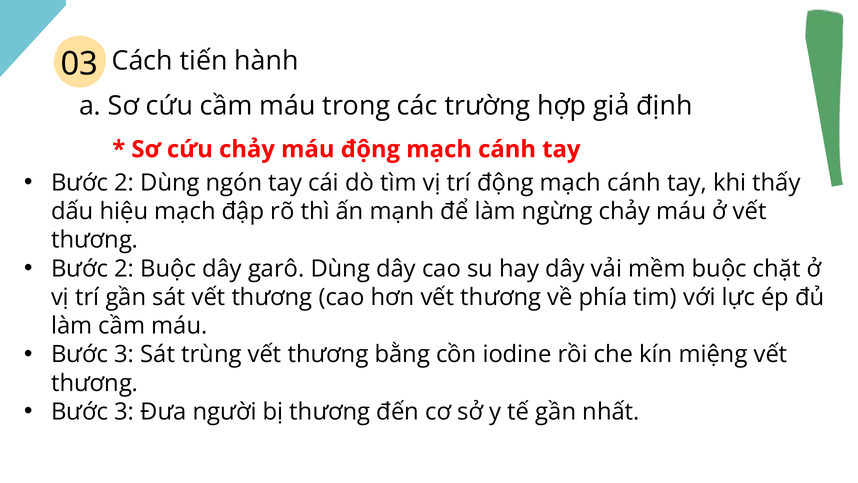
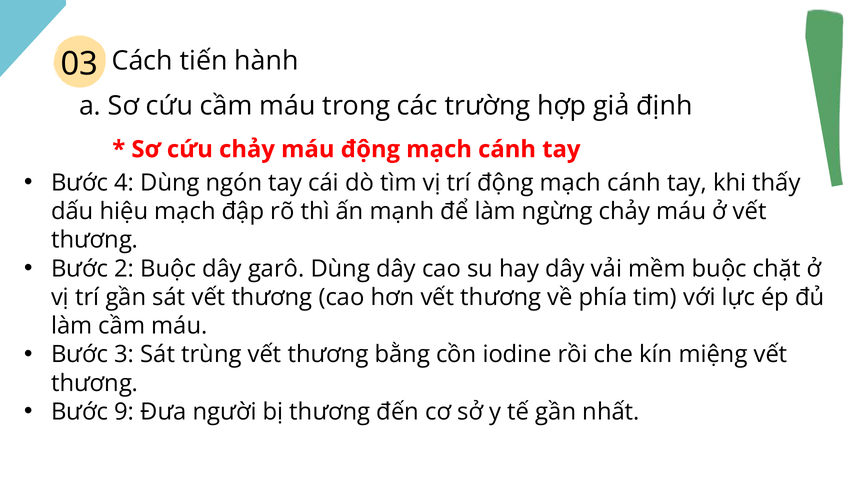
2: 2 -> 4 (124, 183)
3: 3 -> 9 (124, 411)
